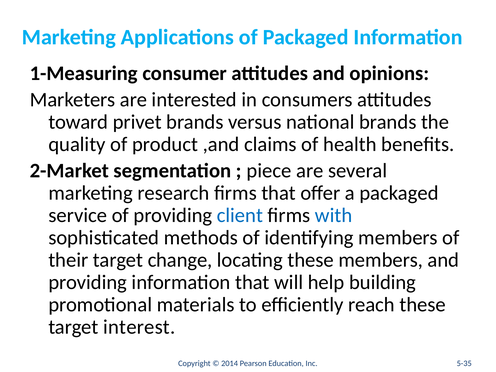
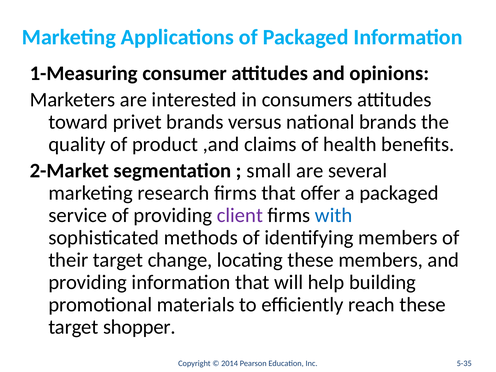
piece: piece -> small (269, 171)
client colour: blue -> purple (240, 215)
interest: interest -> shopper (139, 327)
